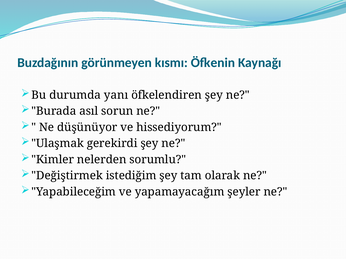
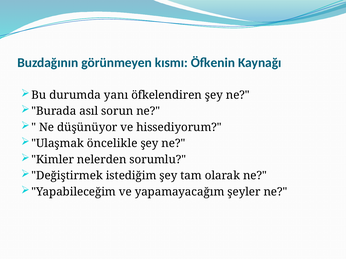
gerekirdi: gerekirdi -> öncelikle (112, 144)
